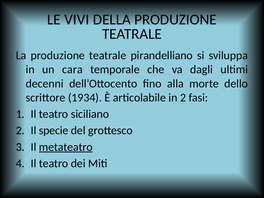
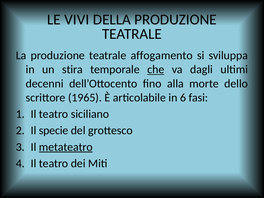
pirandelliano: pirandelliano -> affogamento (162, 55)
cara: cara -> stira (72, 69)
che underline: none -> present (156, 69)
1934: 1934 -> 1965 (85, 98)
in 2: 2 -> 6 (183, 98)
